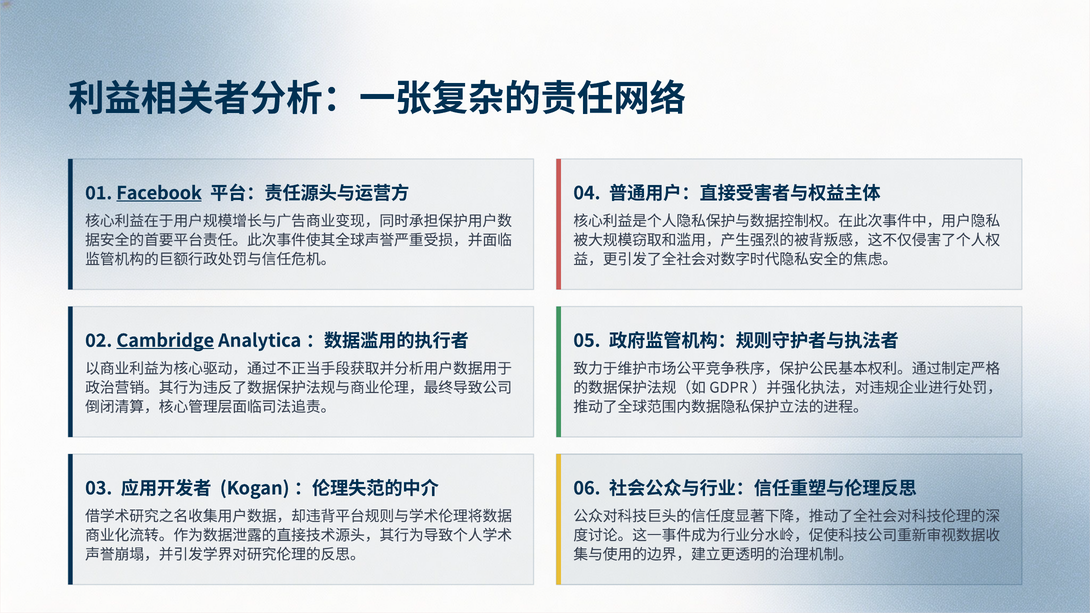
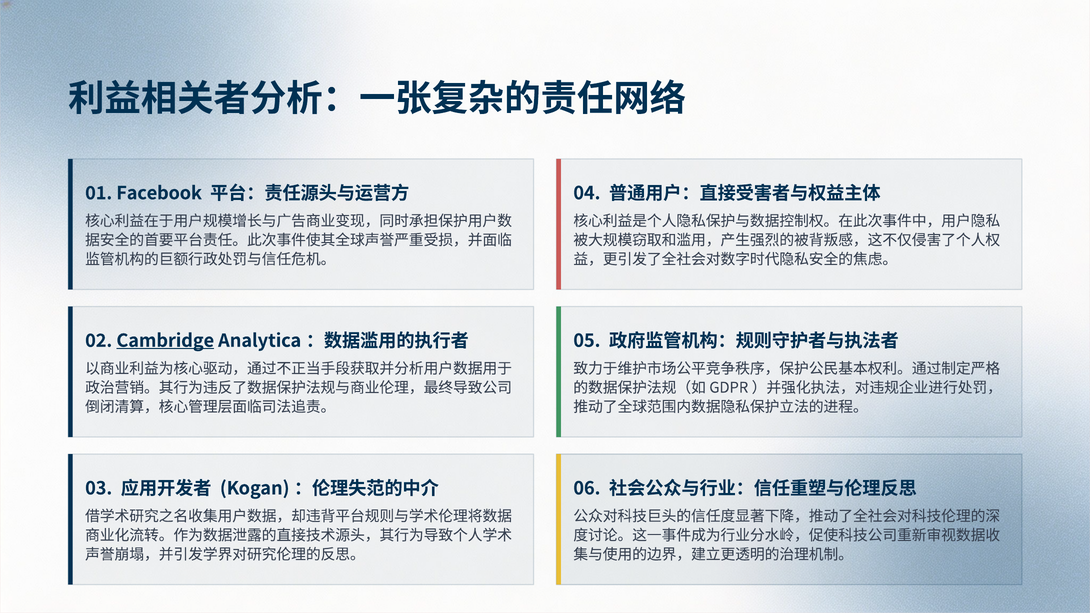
Facebook underline: present -> none (159, 193)
